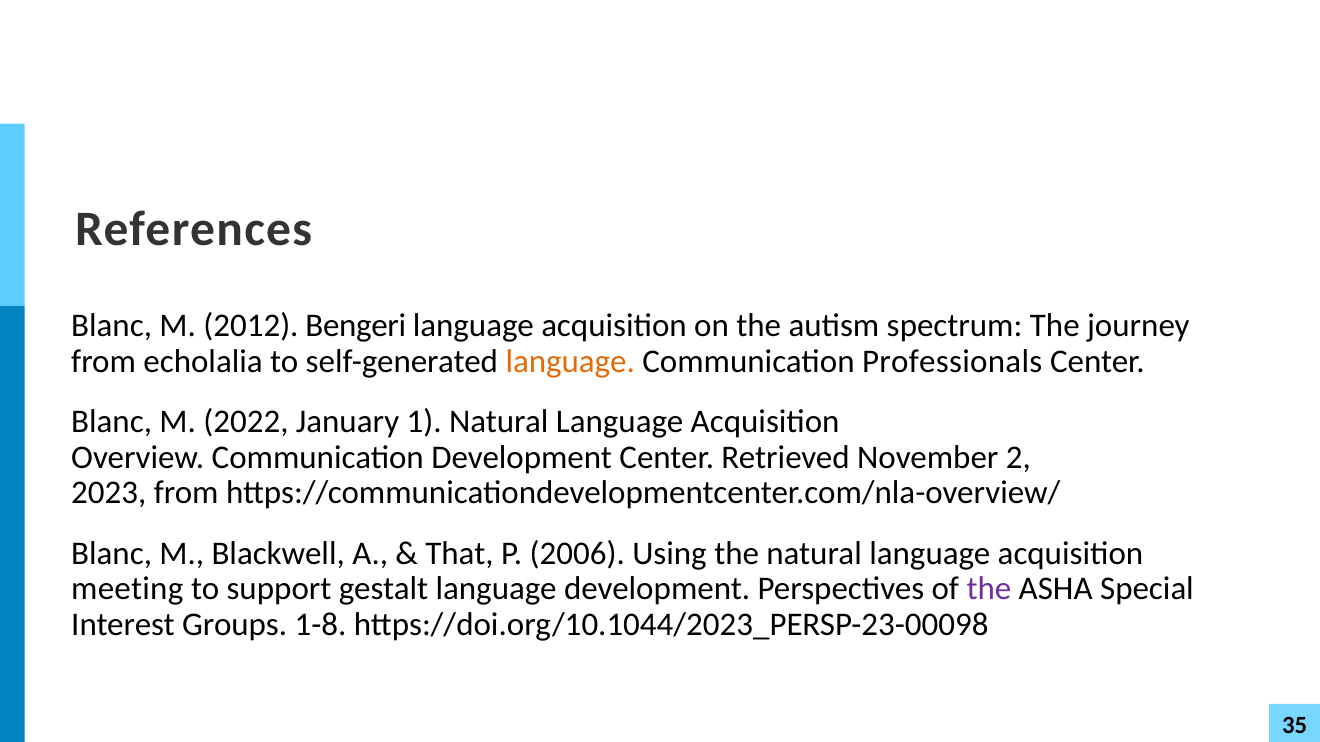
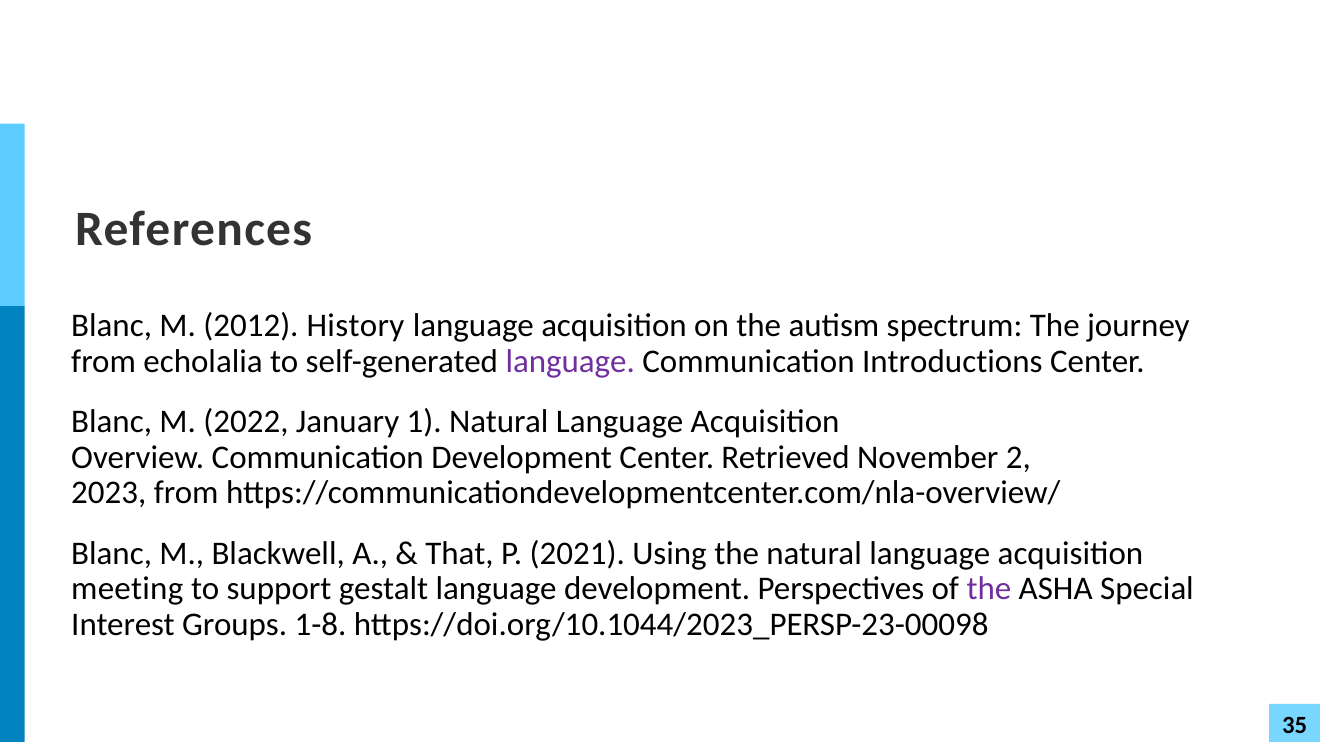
Bengeri: Bengeri -> History (355, 326)
language colour: orange -> purple (570, 362)
Professionals: Professionals -> Introductions (952, 362)
2006: 2006 -> 2021 (577, 554)
